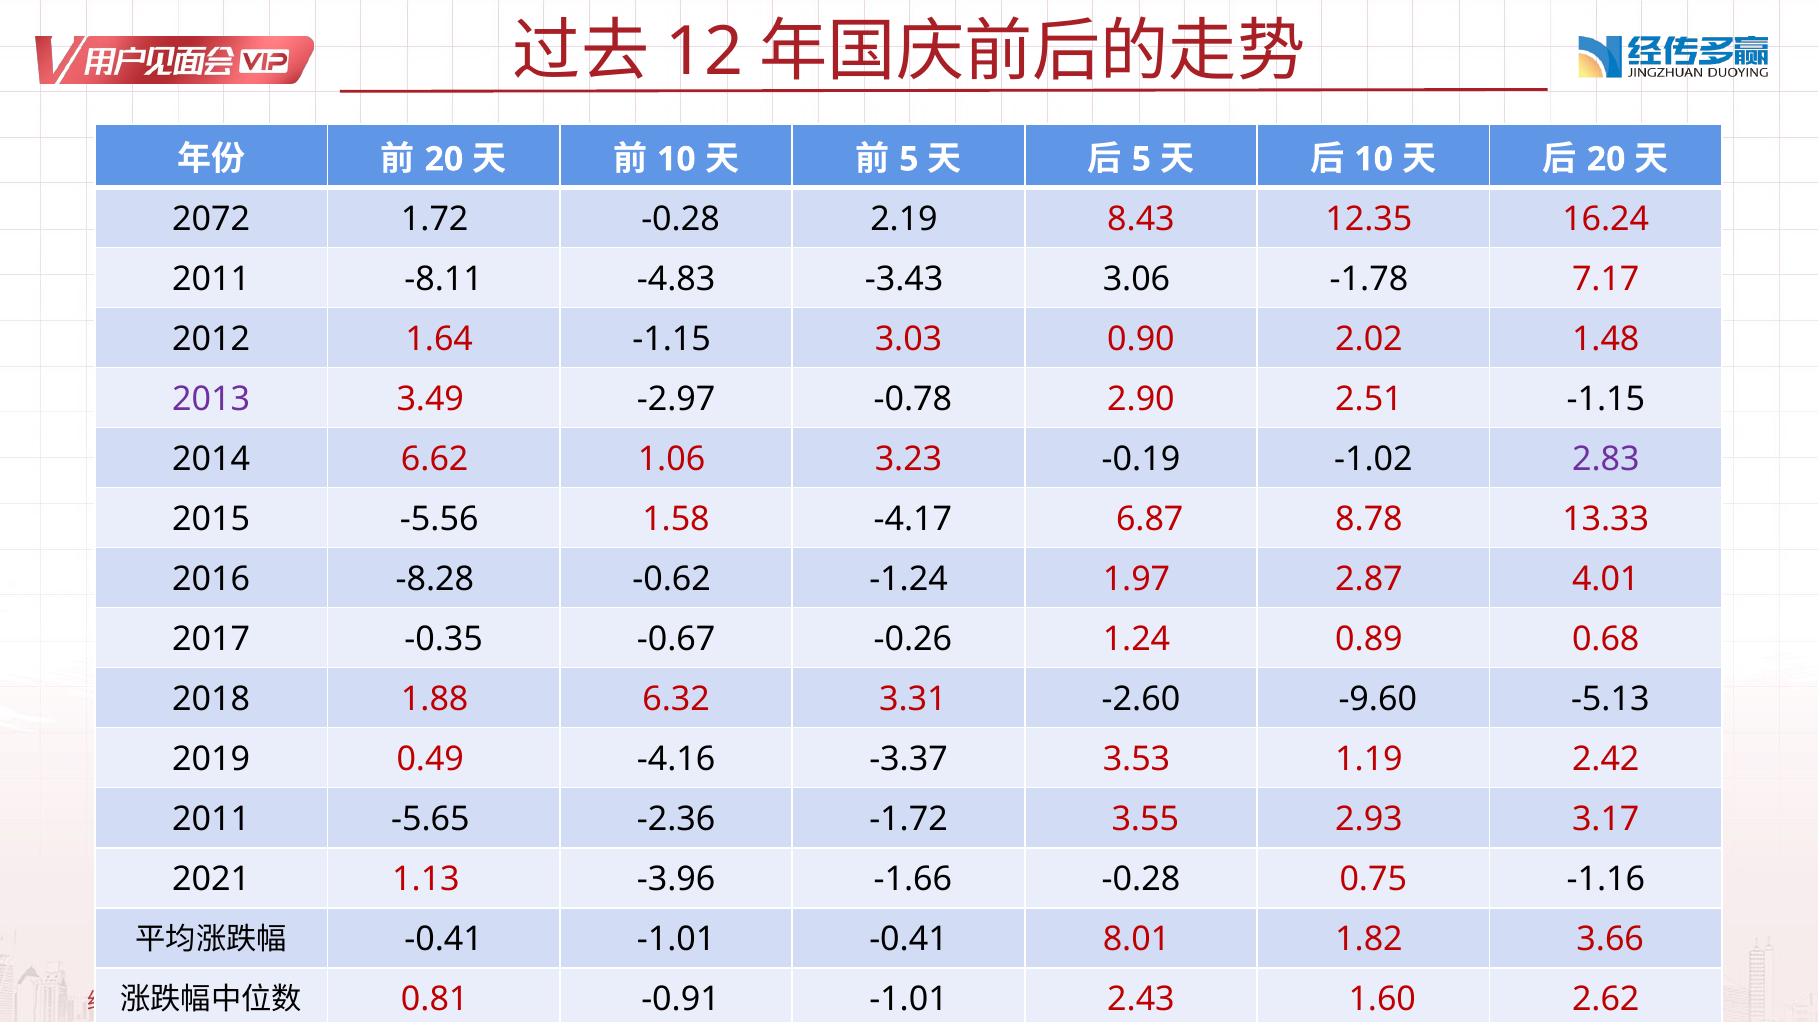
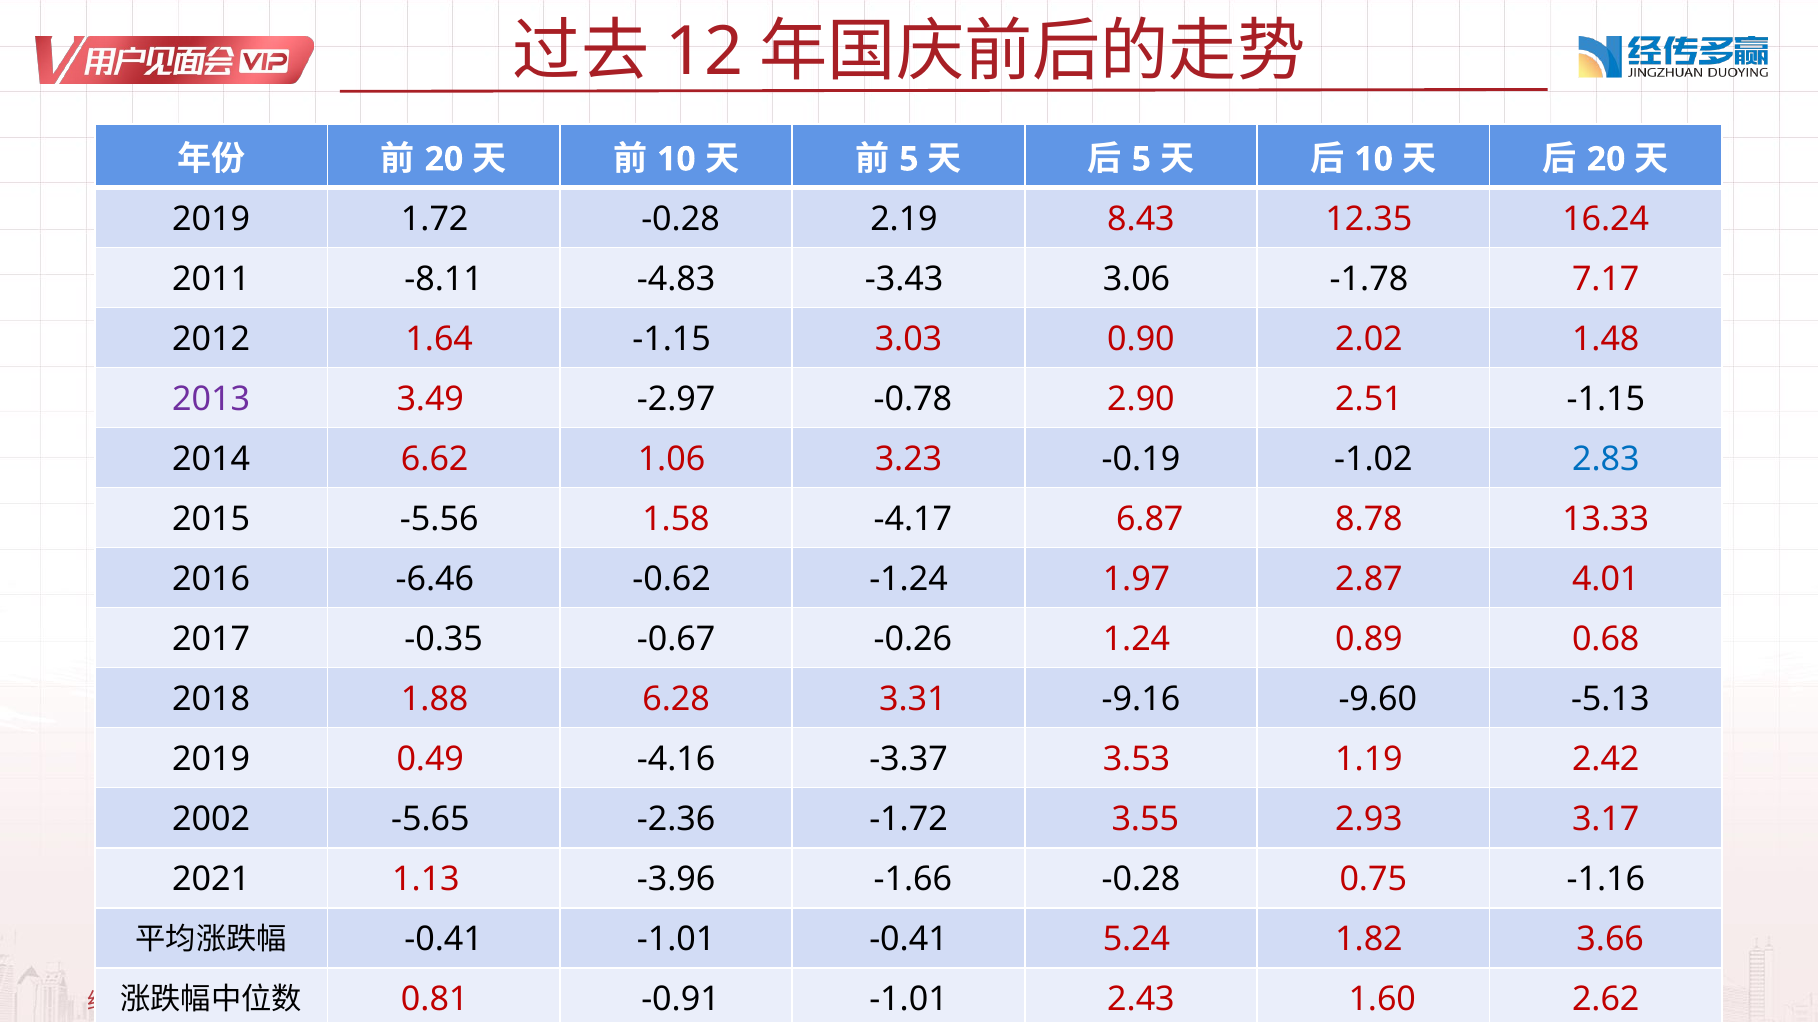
2072: 2072 -> 2019 (211, 219)
2.83 colour: purple -> blue (1606, 460)
-8.28: -8.28 -> -6.46 (435, 580)
6.32: 6.32 -> 6.28 (676, 700)
-2.60: -2.60 -> -9.16 (1141, 700)
2011: 2011 -> 2002 (211, 820)
8.01: 8.01 -> 5.24 (1136, 940)
